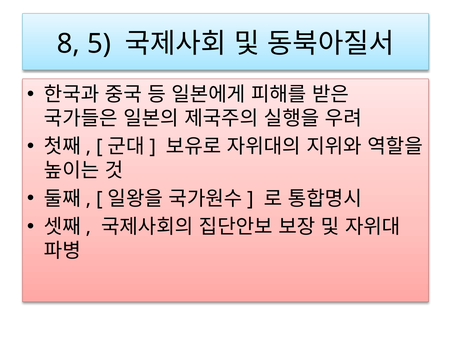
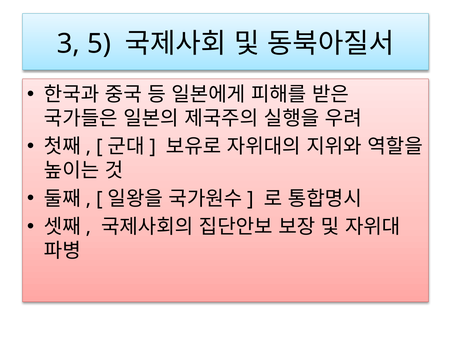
8: 8 -> 3 (68, 44)
